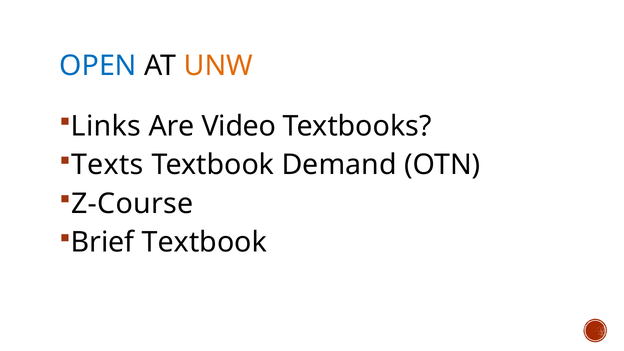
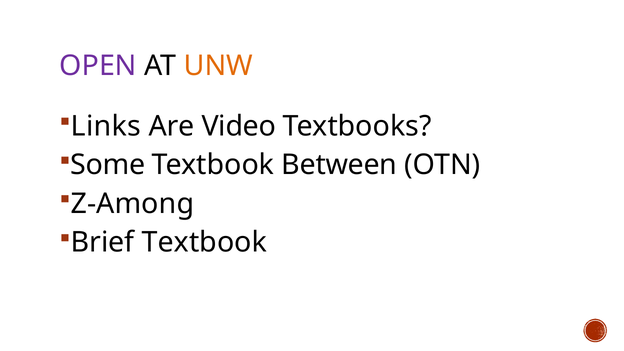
OPEN colour: blue -> purple (98, 66)
Texts: Texts -> Some (108, 165)
Demand: Demand -> Between (339, 165)
Z-Course: Z-Course -> Z-Among (132, 204)
